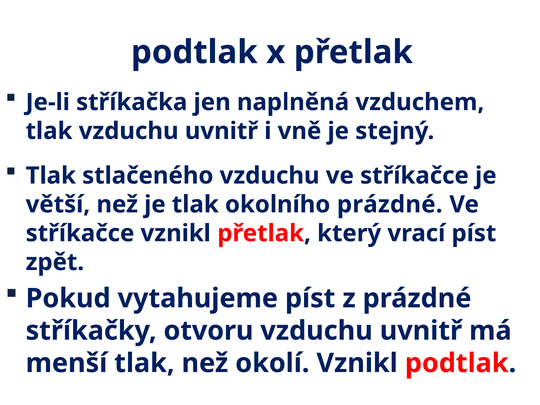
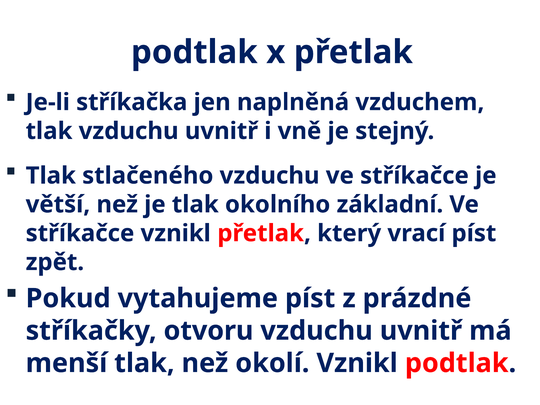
okolního prázdné: prázdné -> základní (390, 204)
